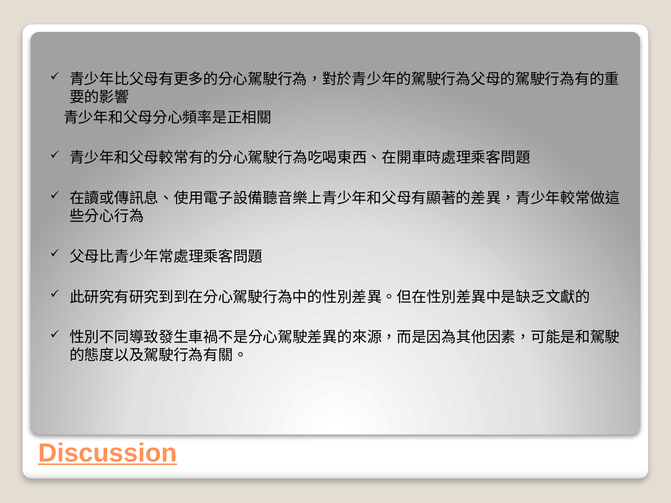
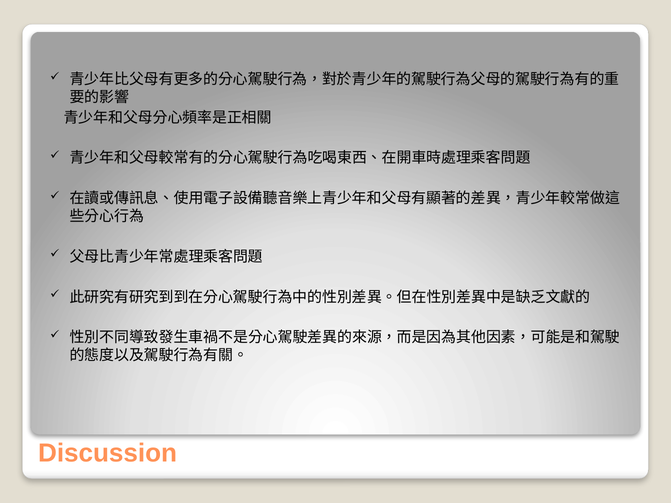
Discussion underline: present -> none (108, 453)
